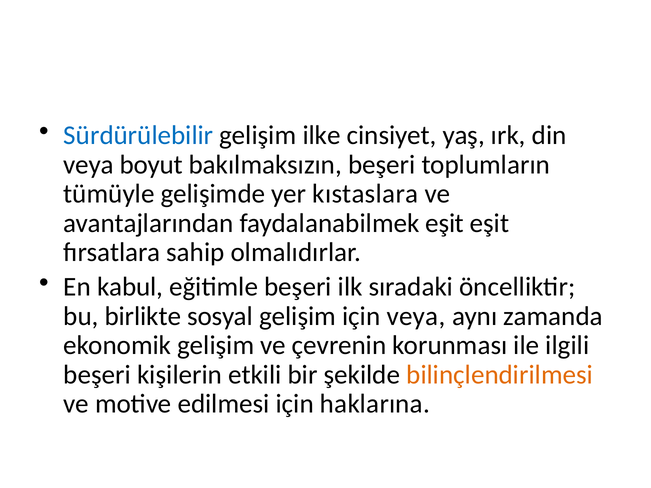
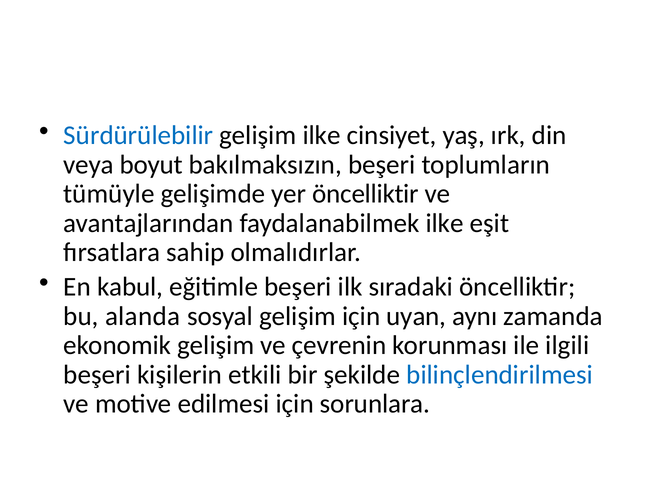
yer kıstaslara: kıstaslara -> öncelliktir (366, 194)
faydalanabilmek eşit: eşit -> ilke (445, 223)
birlikte: birlikte -> alanda (143, 316)
için veya: veya -> uyan (416, 316)
bilinçlendirilmesi colour: orange -> blue (500, 375)
haklarına: haklarına -> sorunlara (375, 404)
